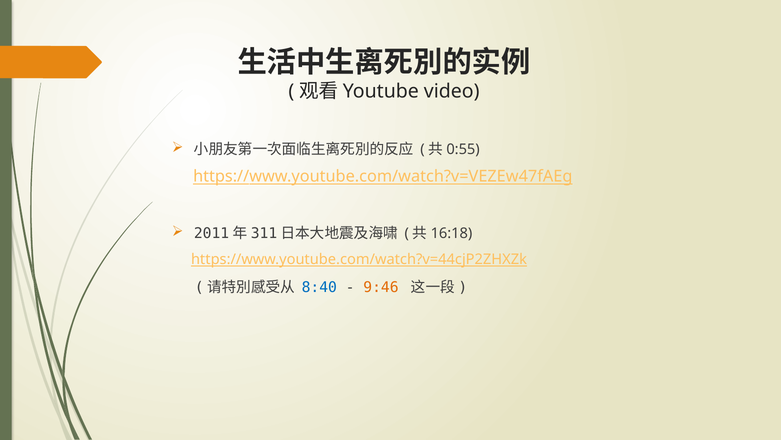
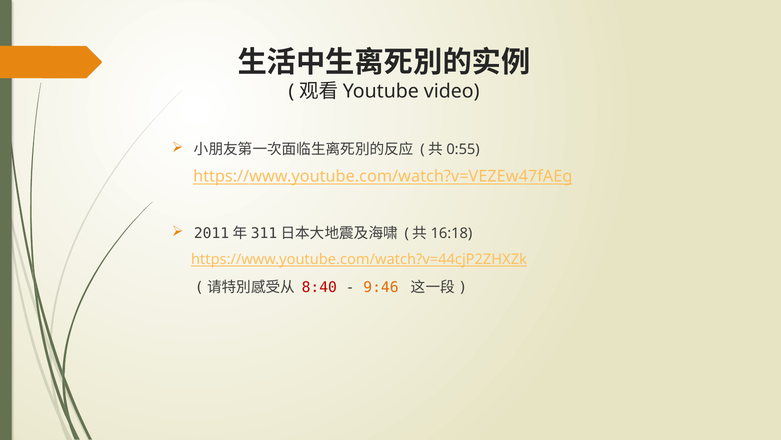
8:40 colour: blue -> red (319, 287)
